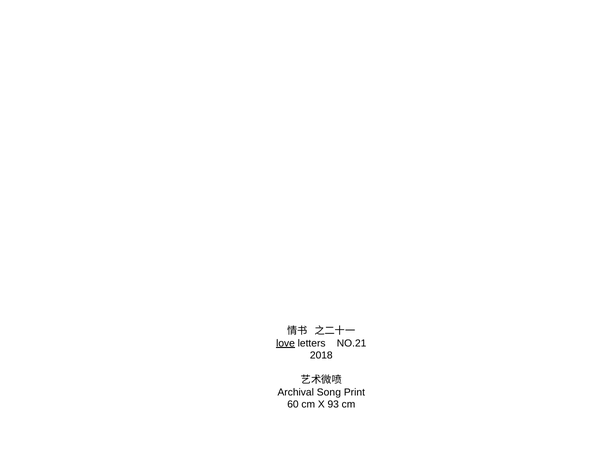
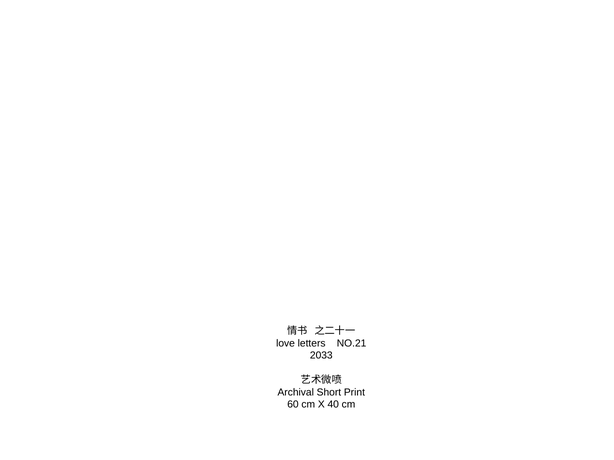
love underline: present -> none (286, 344)
2018: 2018 -> 2033 (321, 356)
Song: Song -> Short (329, 393)
93: 93 -> 40 (333, 405)
